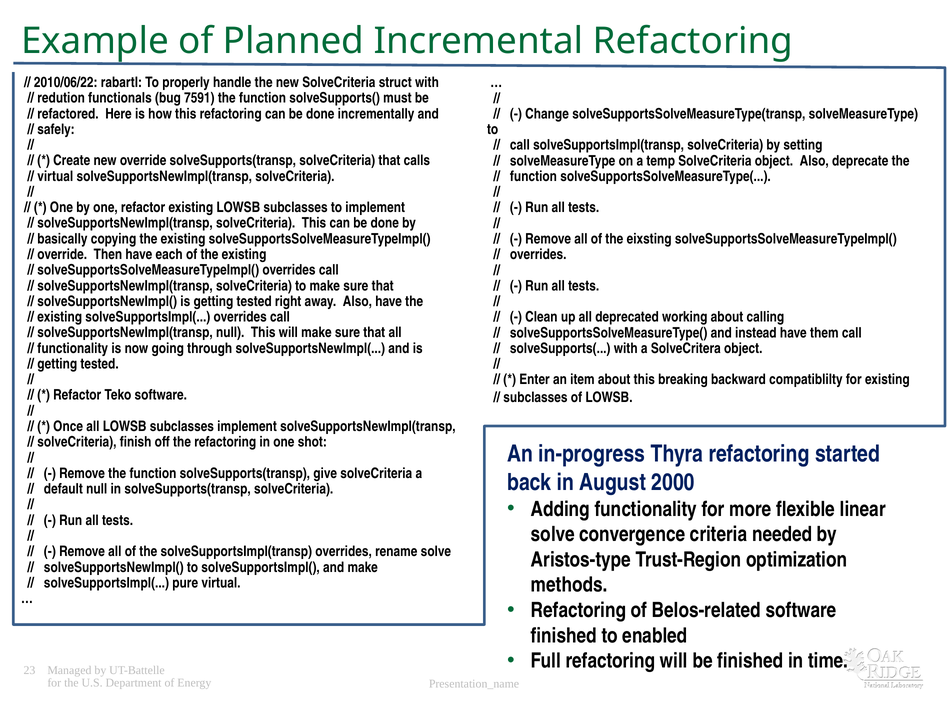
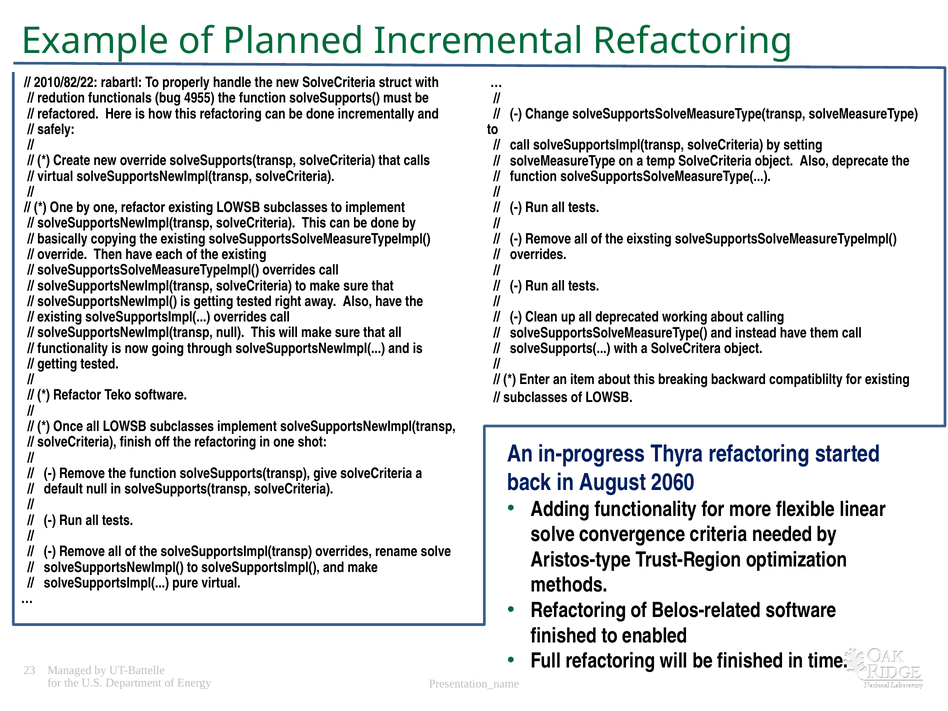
2010/06/22: 2010/06/22 -> 2010/82/22 (66, 82)
7591: 7591 -> 4955 (199, 98)
2000: 2000 -> 2060 (673, 483)
